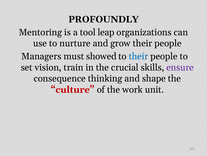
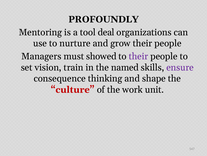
leap: leap -> deal (106, 32)
their colour: blue -> purple (138, 56)
crucial: crucial -> named (125, 67)
